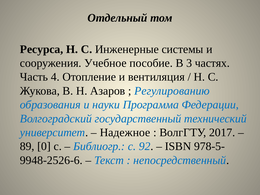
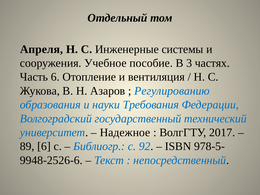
Ресурса: Ресурса -> Апреля (42, 49)
Часть 4: 4 -> 6 (55, 77)
Программа: Программа -> Требования (151, 105)
89 0: 0 -> 6 (44, 146)
